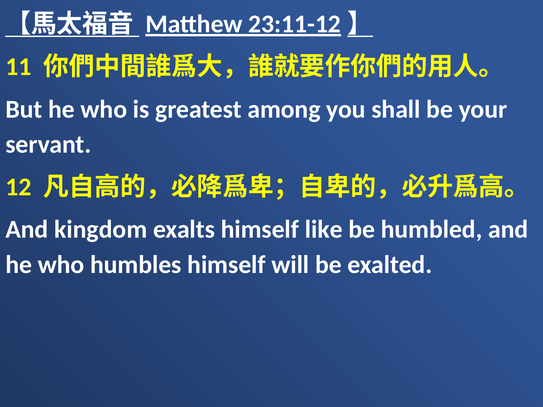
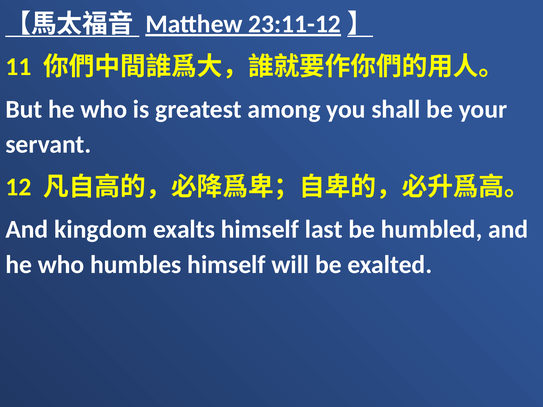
like: like -> last (324, 230)
